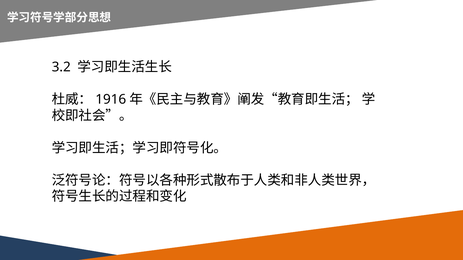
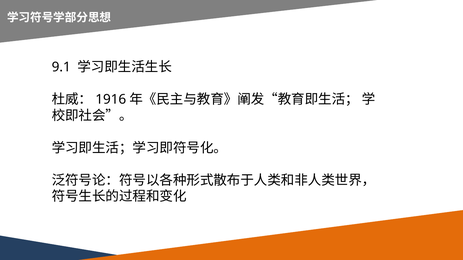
3.2: 3.2 -> 9.1 (61, 67)
